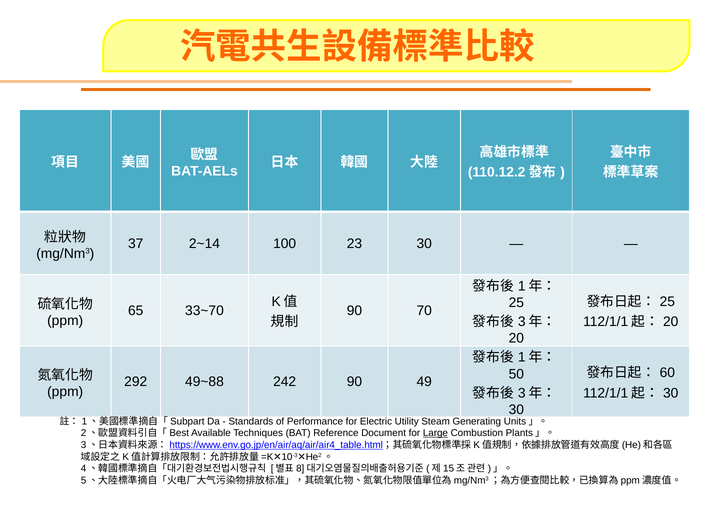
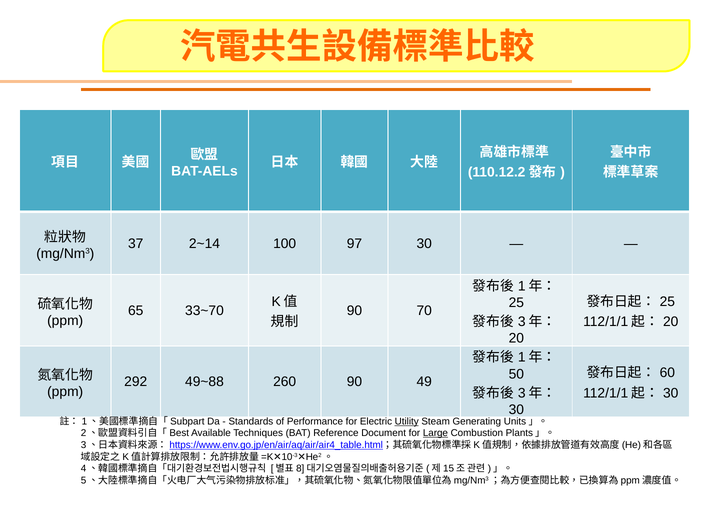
23: 23 -> 97 (354, 243)
242: 242 -> 260 (285, 382)
Utility underline: none -> present (407, 421)
